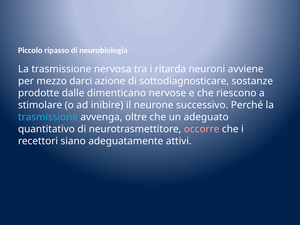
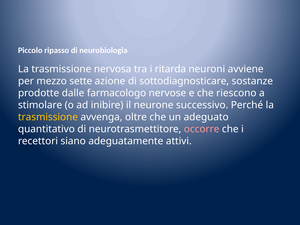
darci: darci -> sette (81, 81)
dimenticano: dimenticano -> farmacologo (117, 93)
trasmissione colour: light blue -> yellow (48, 117)
